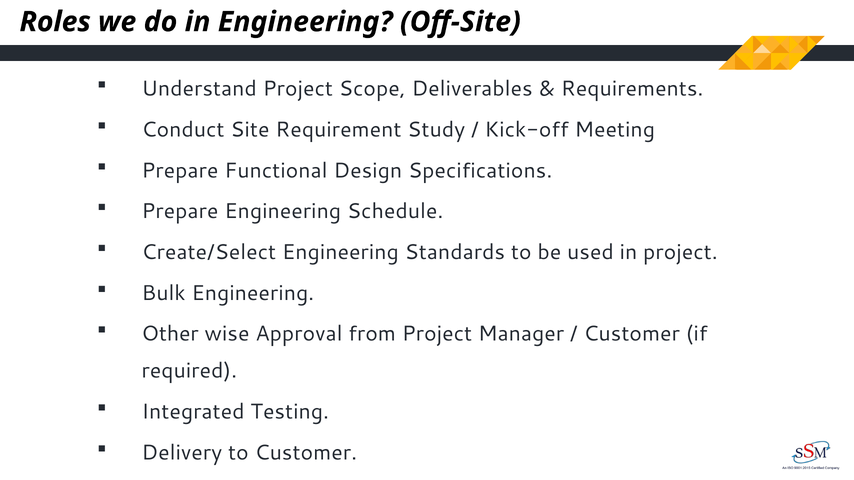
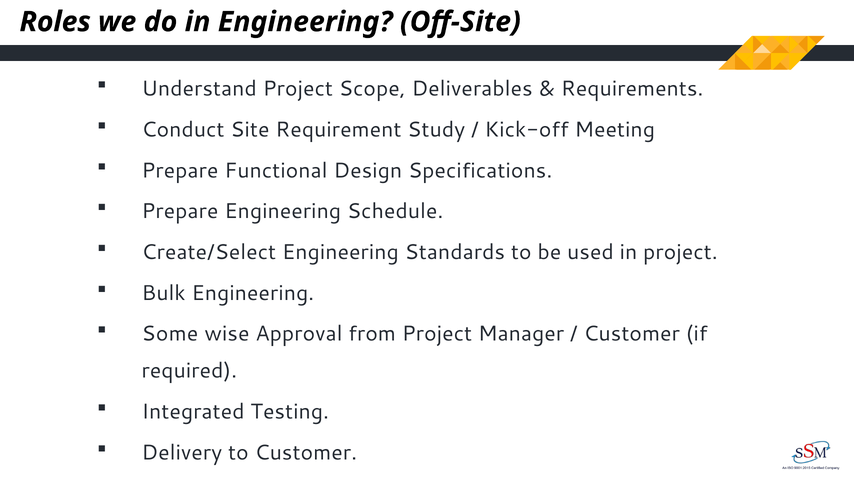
Other: Other -> Some (170, 334)
